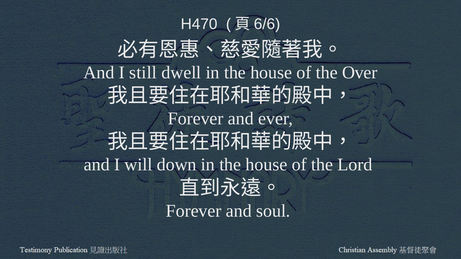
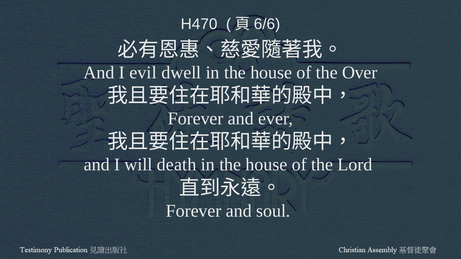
still: still -> evil (143, 73)
down: down -> death (177, 165)
